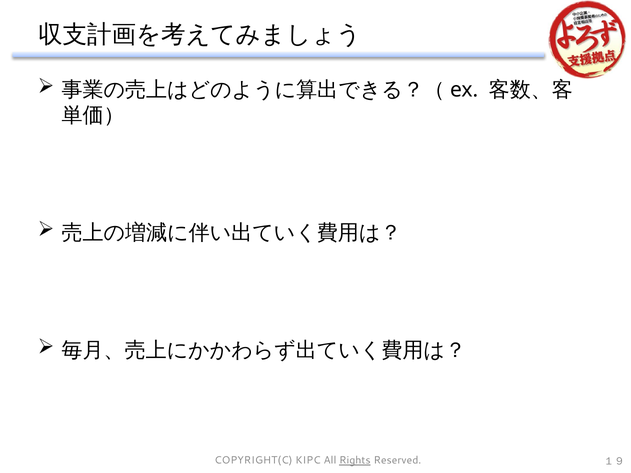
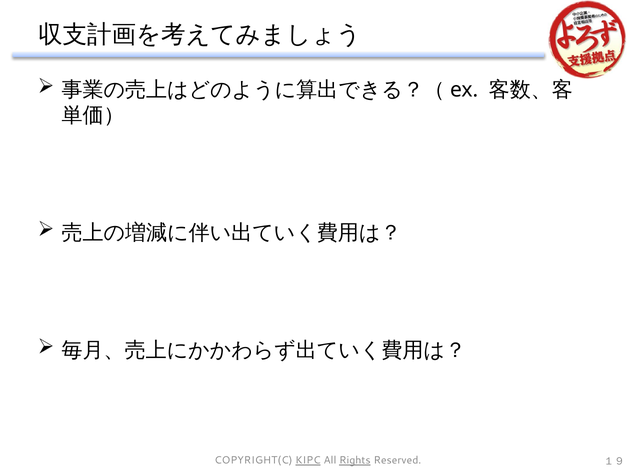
KIPC underline: none -> present (308, 461)
